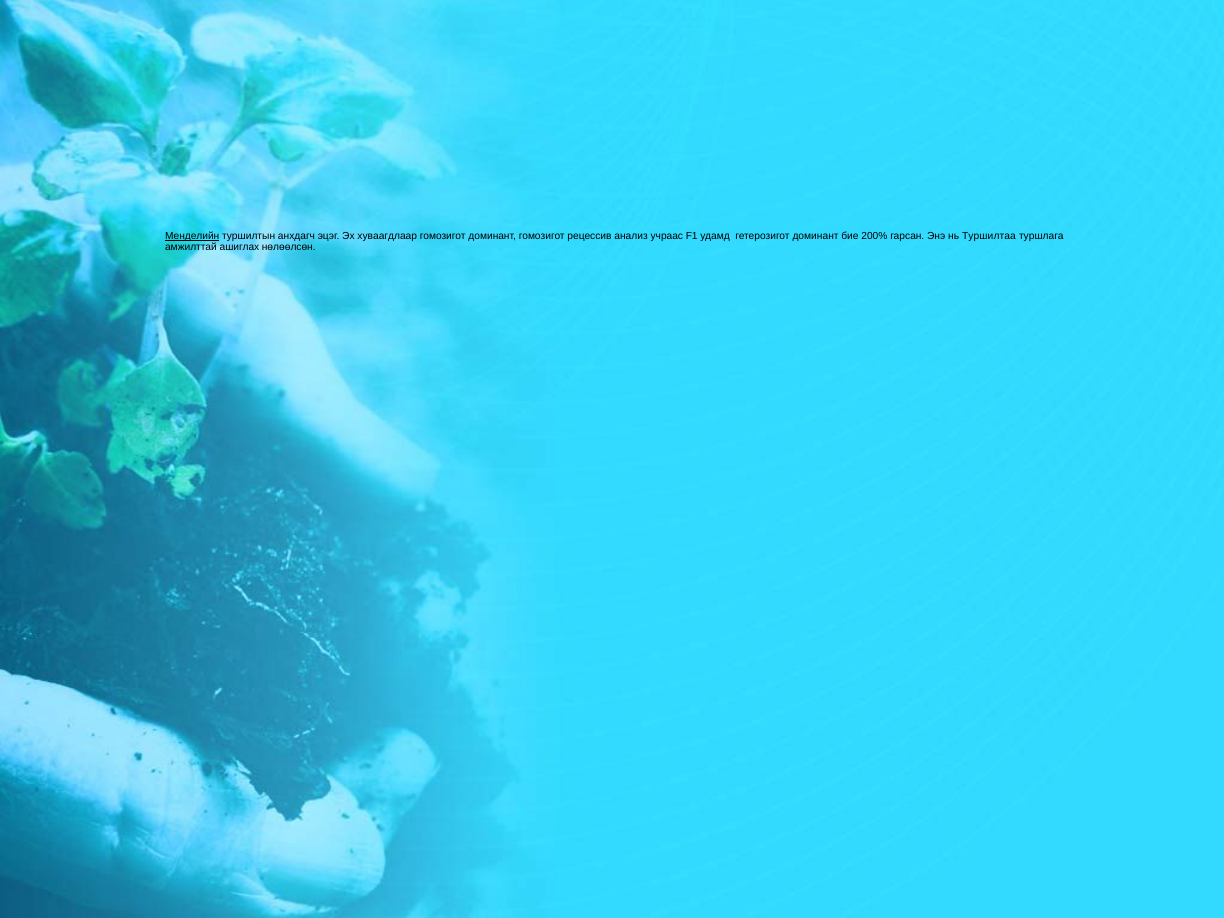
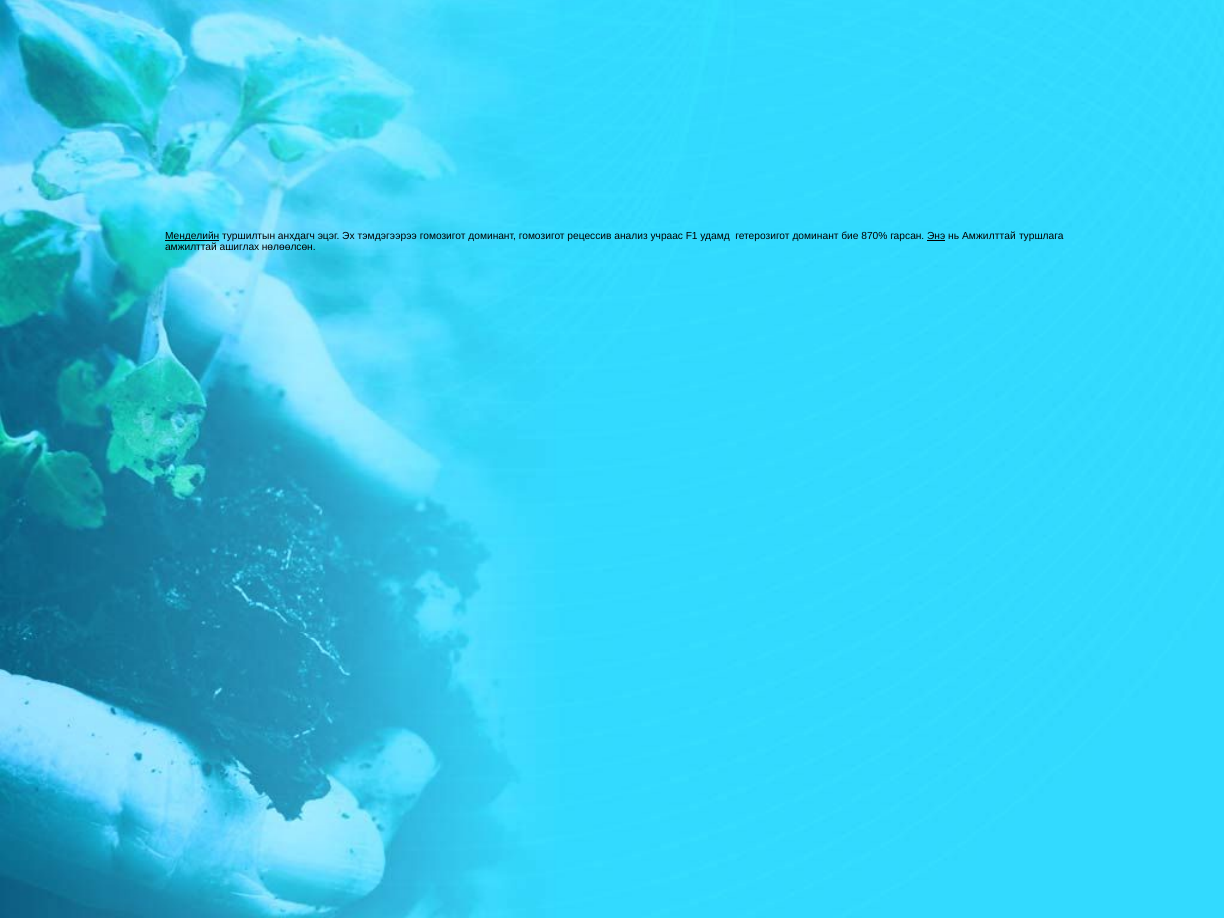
хуваагдлаар: хуваагдлаар -> тэмдэгээрээ (387, 236)
200%: 200% -> 870% (874, 236)
Энэ underline: none -> present (936, 236)
нь Туршилтаа: Туршилтаа -> Амжилттай (989, 236)
